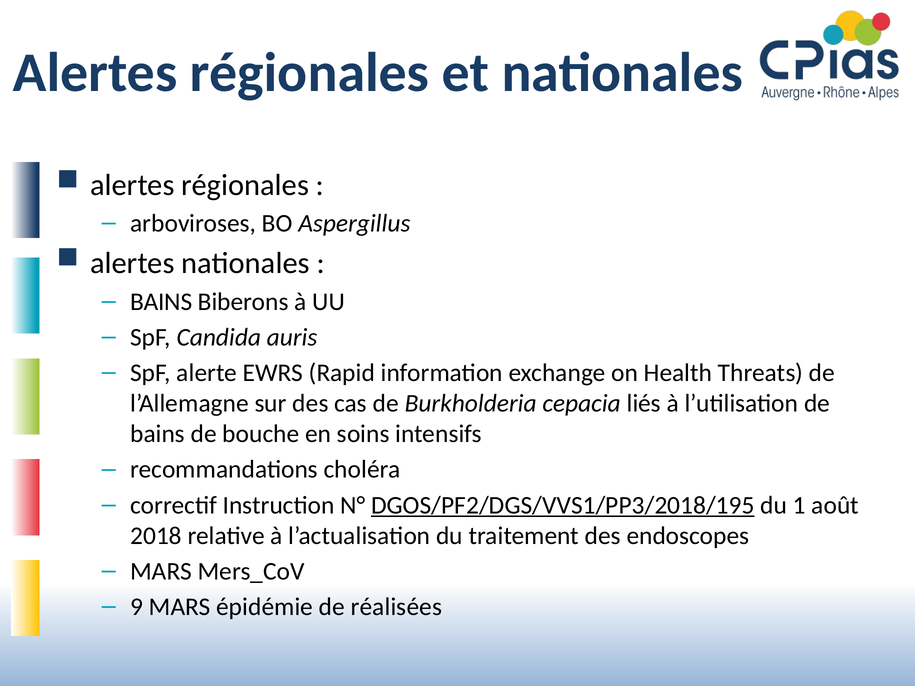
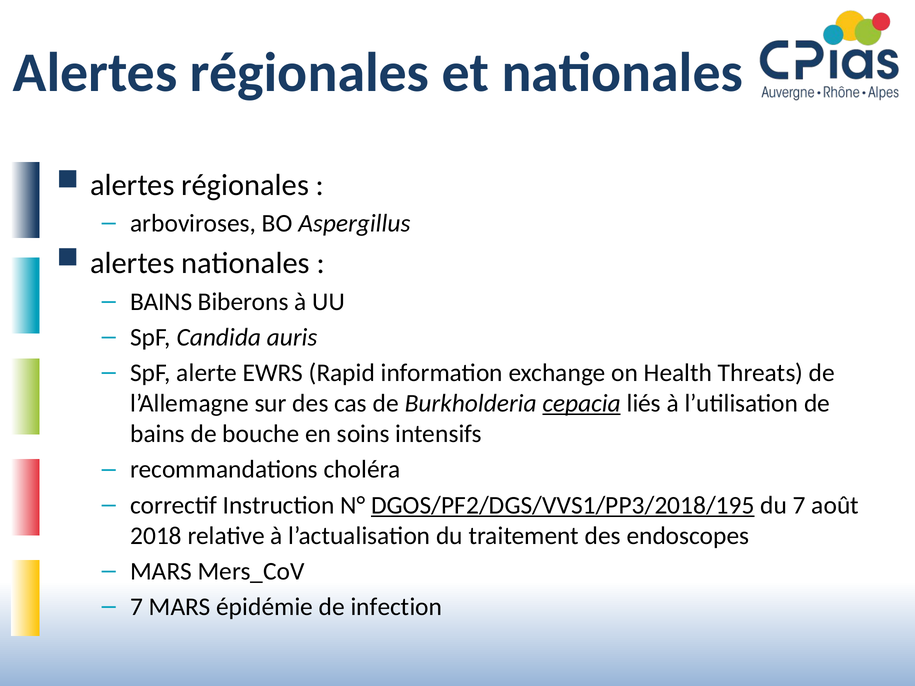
cepacia underline: none -> present (582, 404)
du 1: 1 -> 7 (799, 505)
9: 9 -> 7 (137, 607)
réalisées: réalisées -> infection (396, 607)
